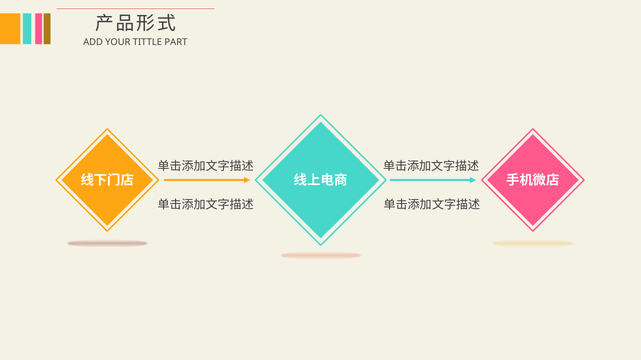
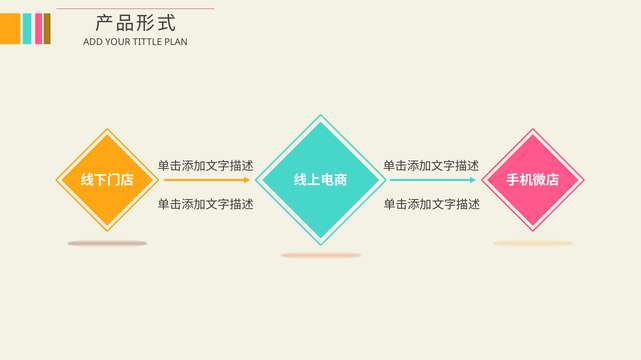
PART: PART -> PLAN (176, 42)
